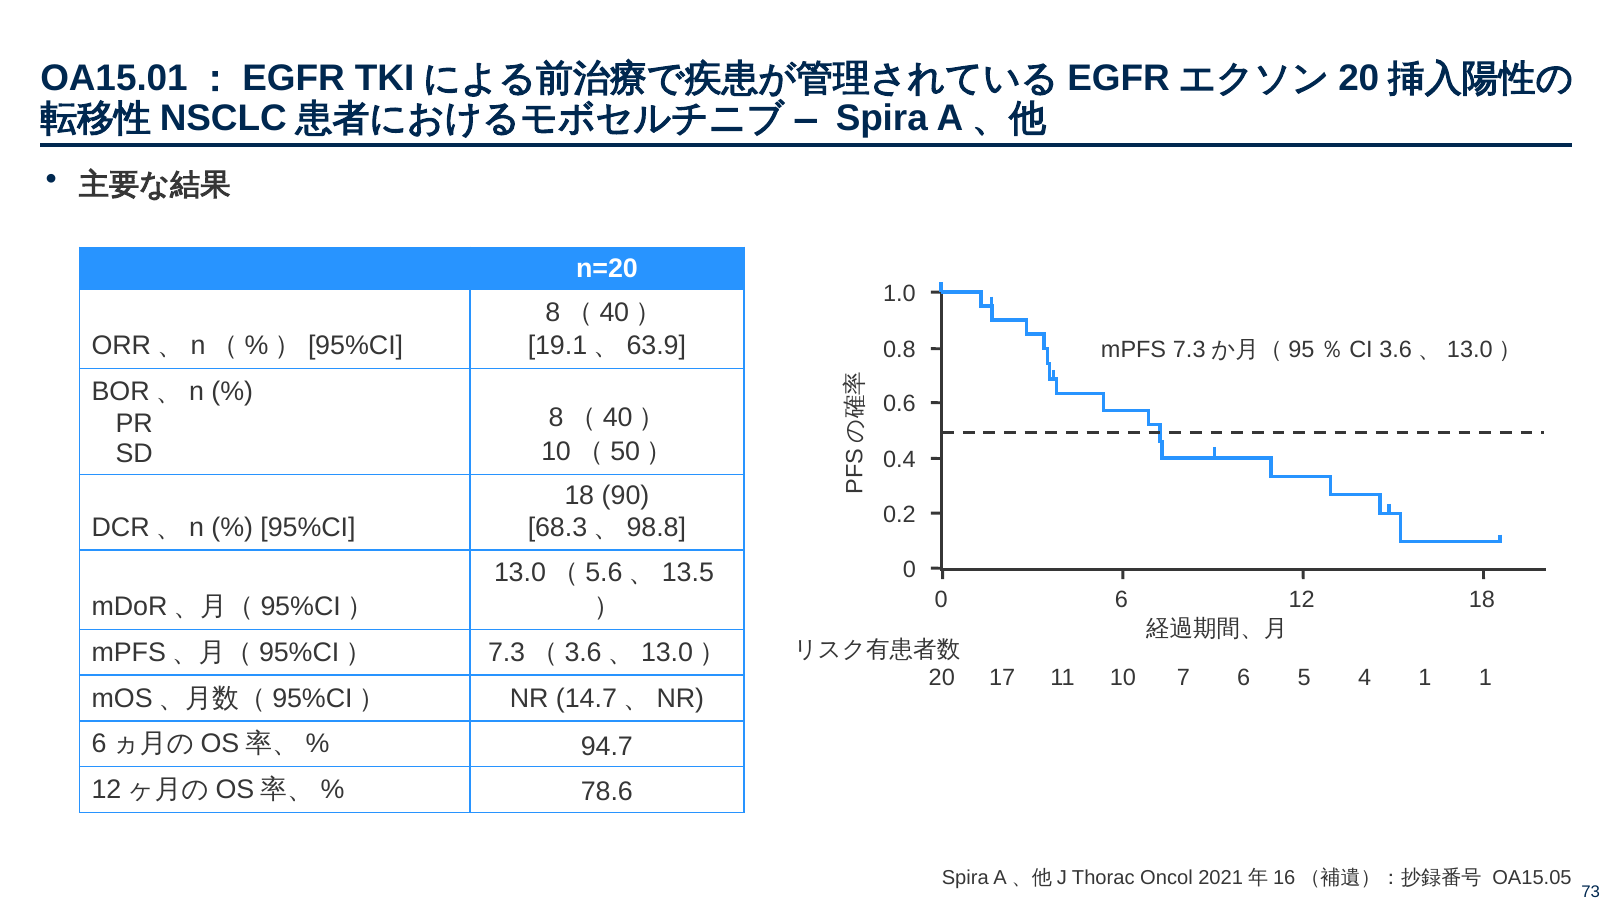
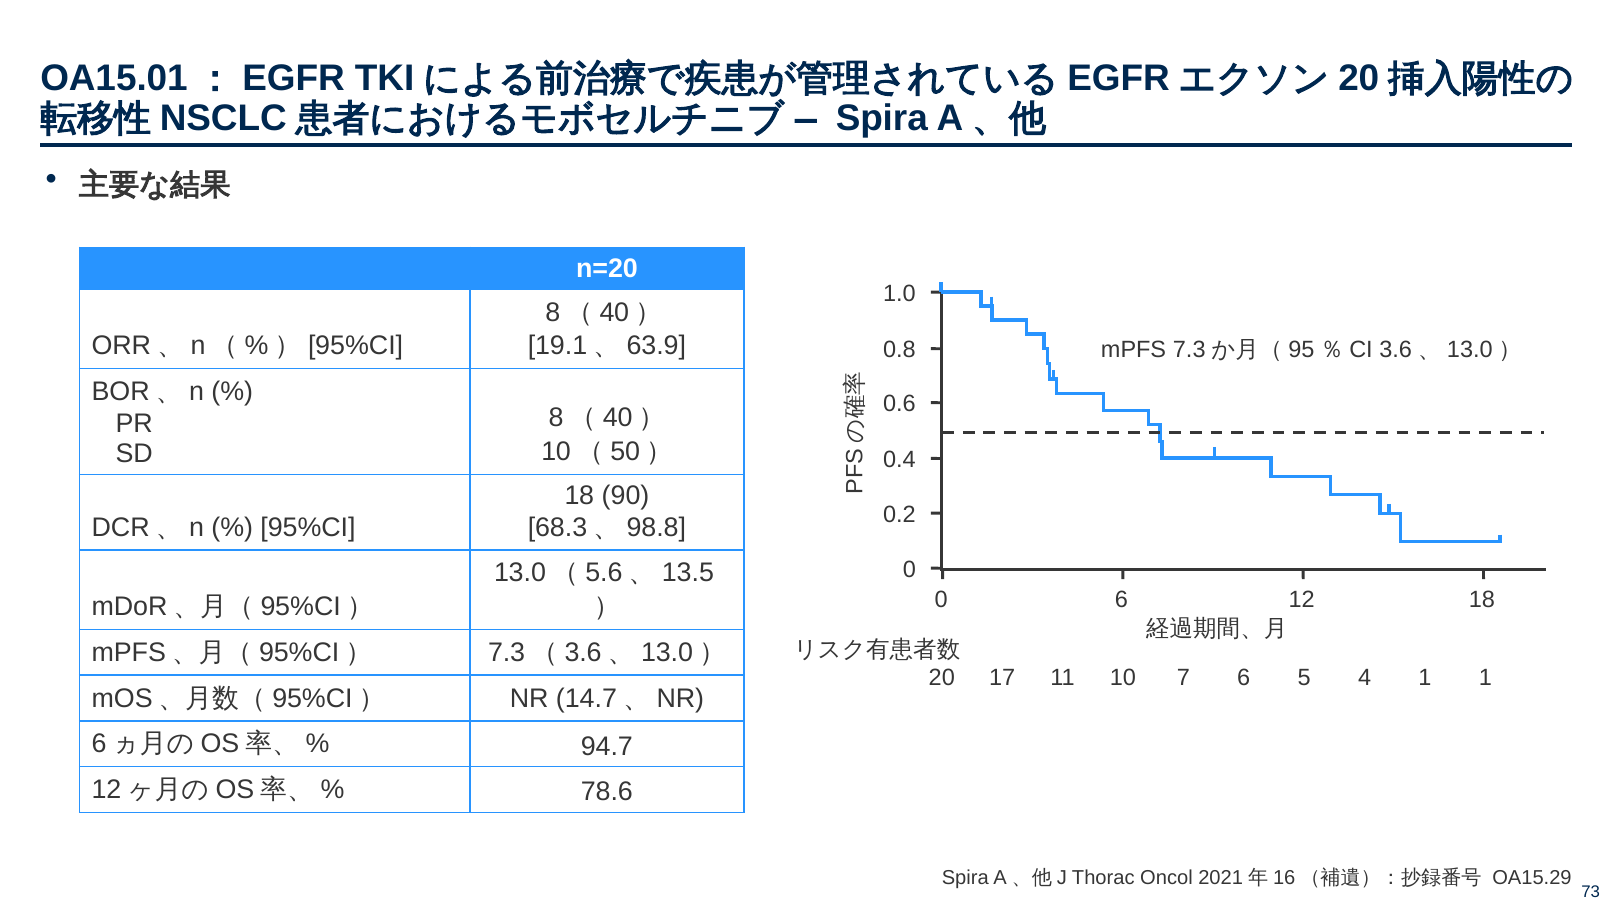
OA15.05: OA15.05 -> OA15.29 (1532, 878)
